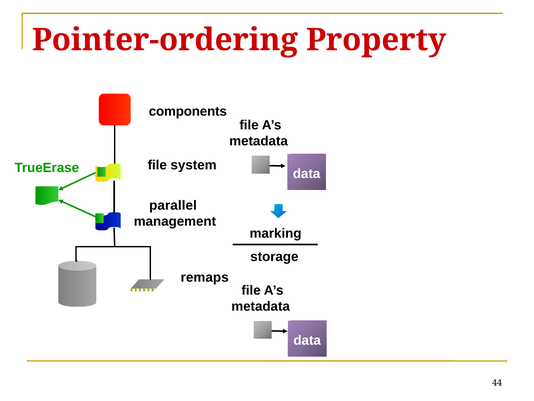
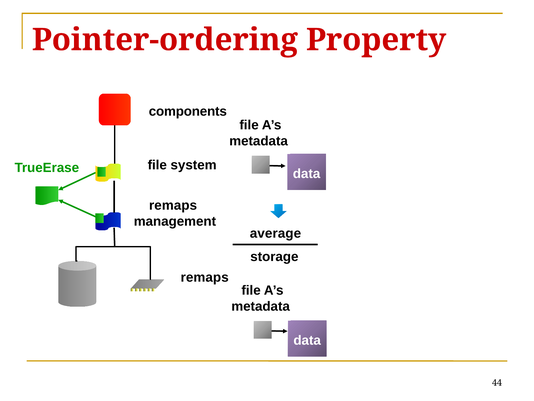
parallel: parallel -> remaps (173, 205)
marking: marking -> average (275, 233)
